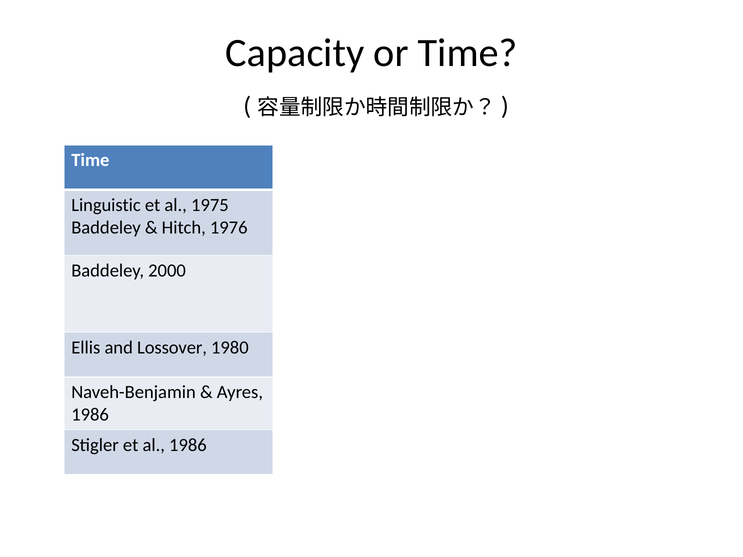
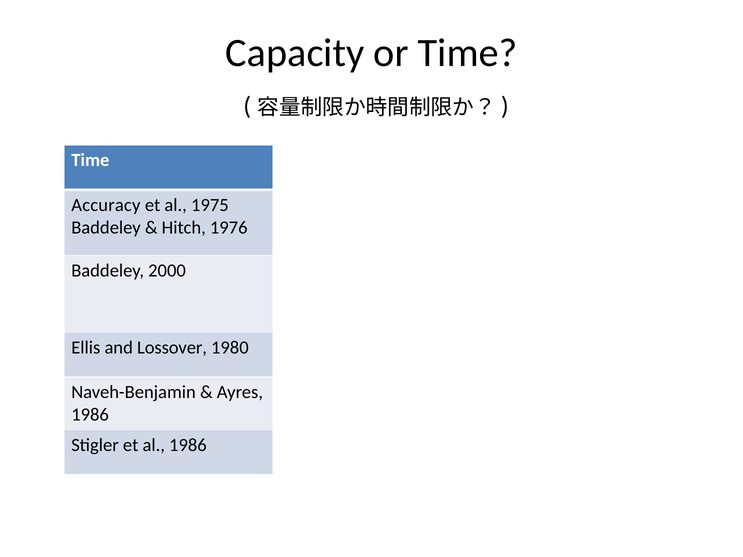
Linguistic: Linguistic -> Accuracy (106, 205)
